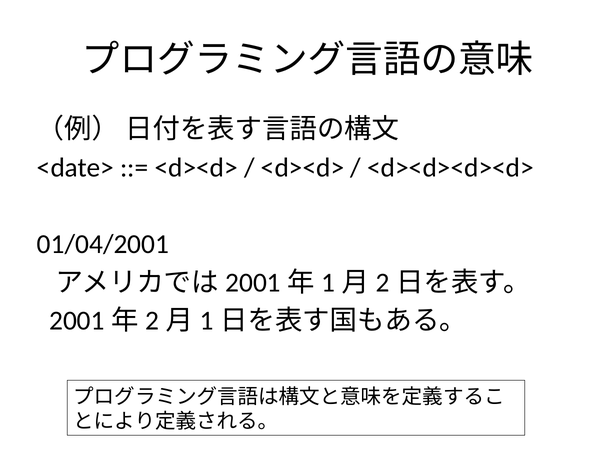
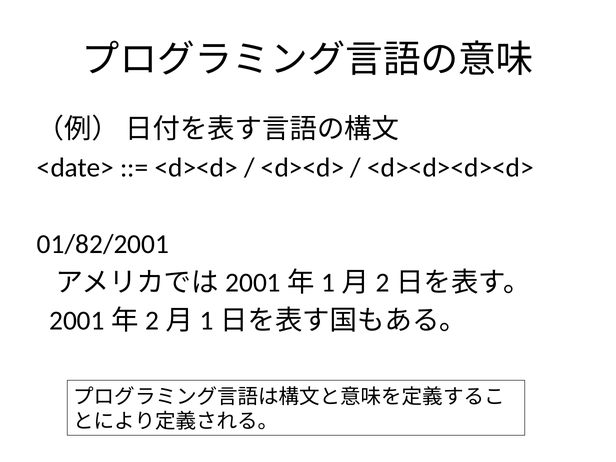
01/04/2001: 01/04/2001 -> 01/82/2001 (103, 244)
